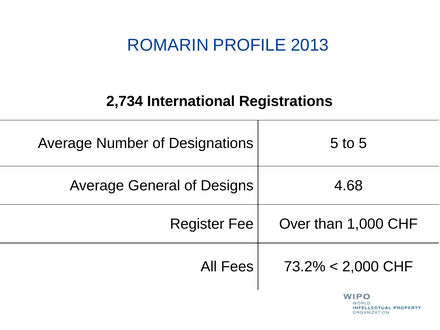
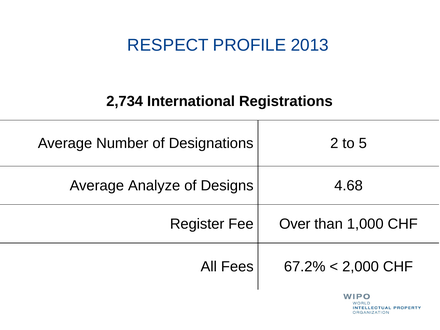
ROMARIN: ROMARIN -> RESPECT (168, 45)
Designations 5: 5 -> 2 (334, 143)
General: General -> Analyze (154, 186)
73.2%: 73.2% -> 67.2% (305, 267)
